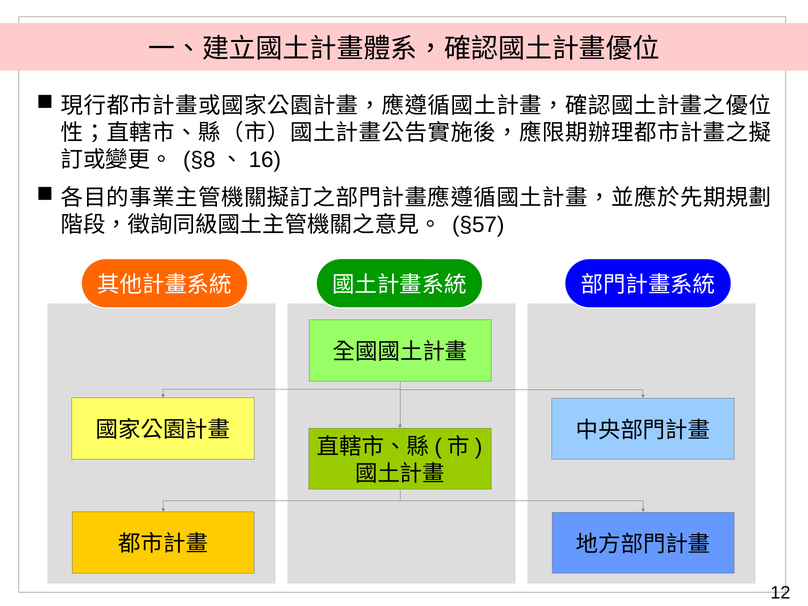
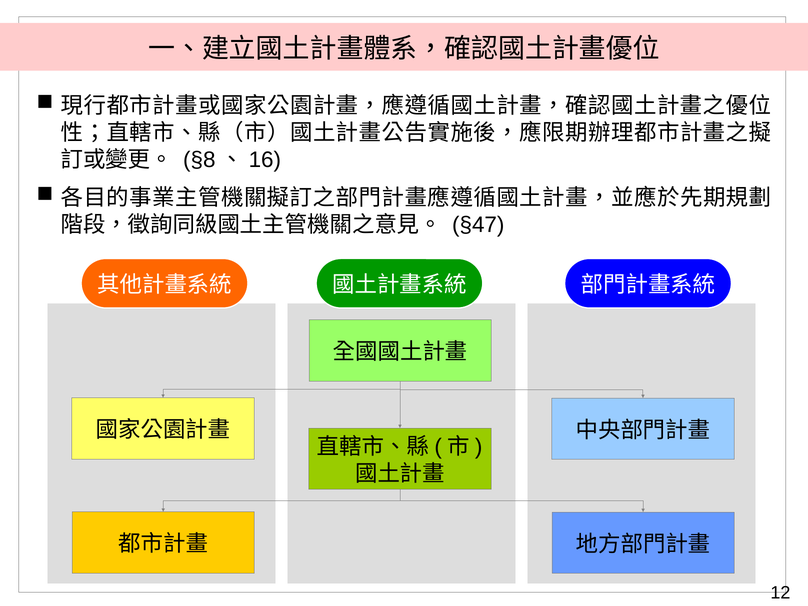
§57: §57 -> §47 (478, 225)
